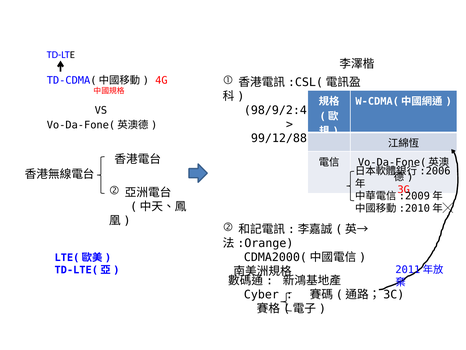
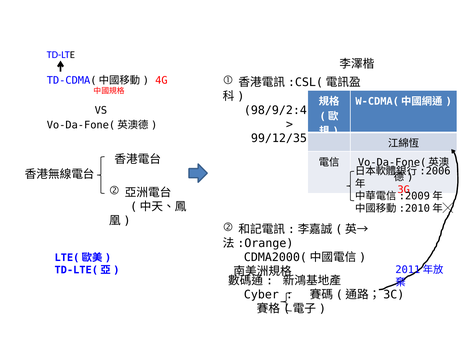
99/12/88: 99/12/88 -> 99/12/35 (279, 138)
